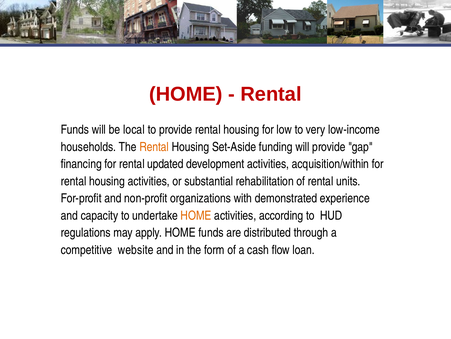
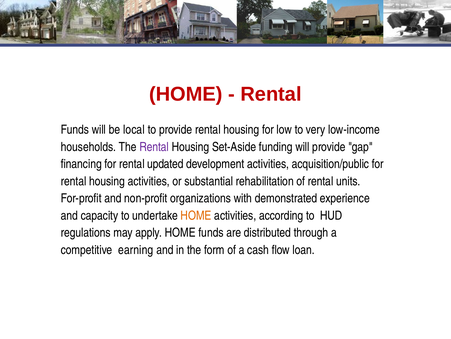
Rental colour: orange -> purple (154, 147)
acquisition/within: acquisition/within -> acquisition/public (330, 164)
website: website -> earning (136, 249)
